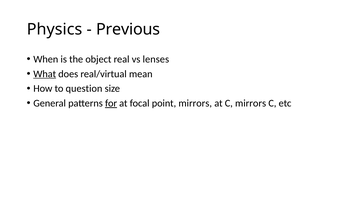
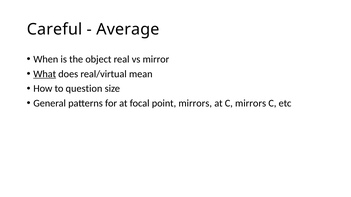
Physics: Physics -> Careful (55, 29)
Previous: Previous -> Average (128, 29)
lenses: lenses -> mirror (156, 59)
for underline: present -> none (111, 103)
